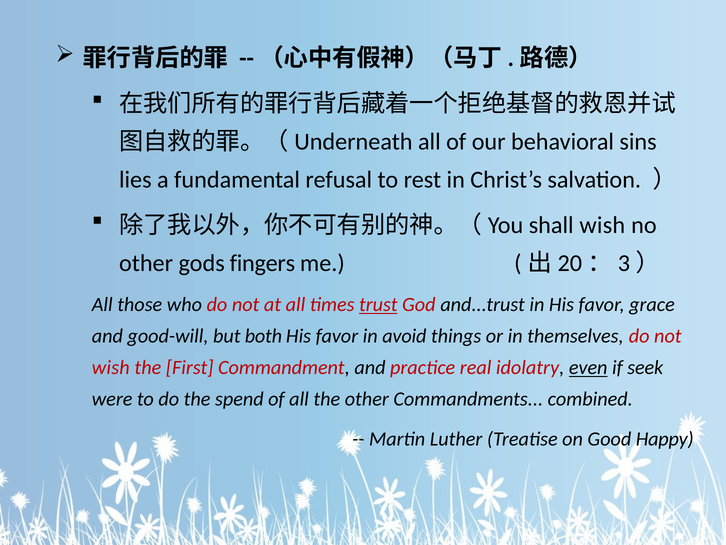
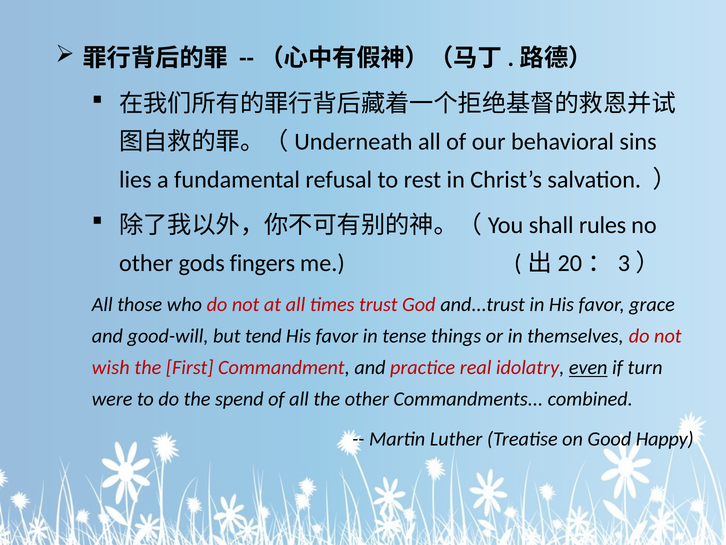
shall wish: wish -> rules (603, 225)
trust underline: present -> none (378, 305)
both: both -> tend (263, 336)
avoid: avoid -> tense (404, 336)
seek: seek -> turn (645, 367)
